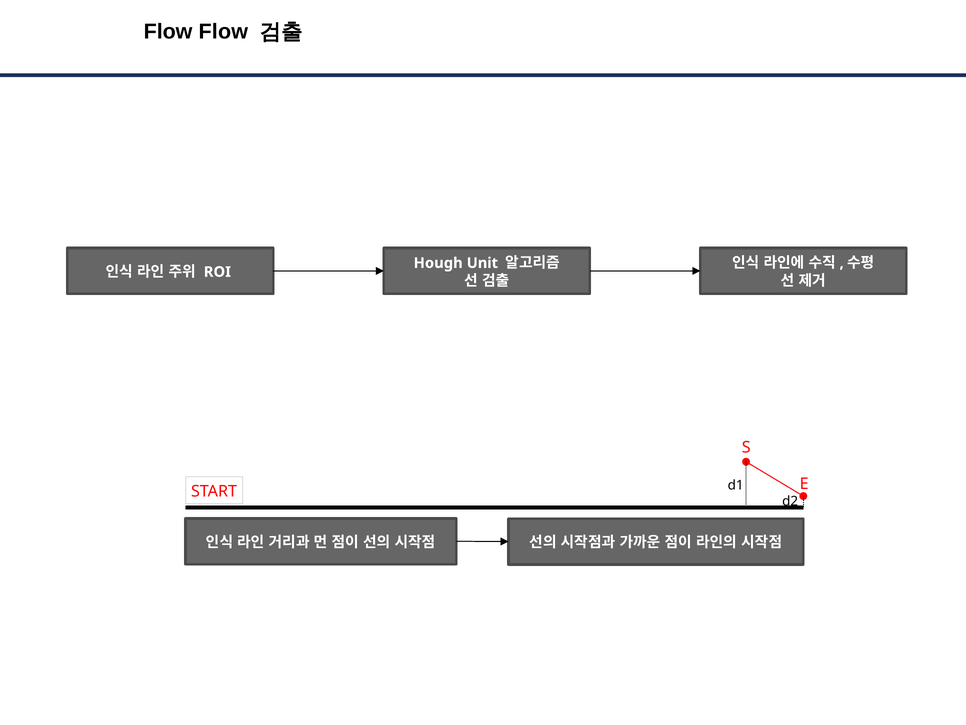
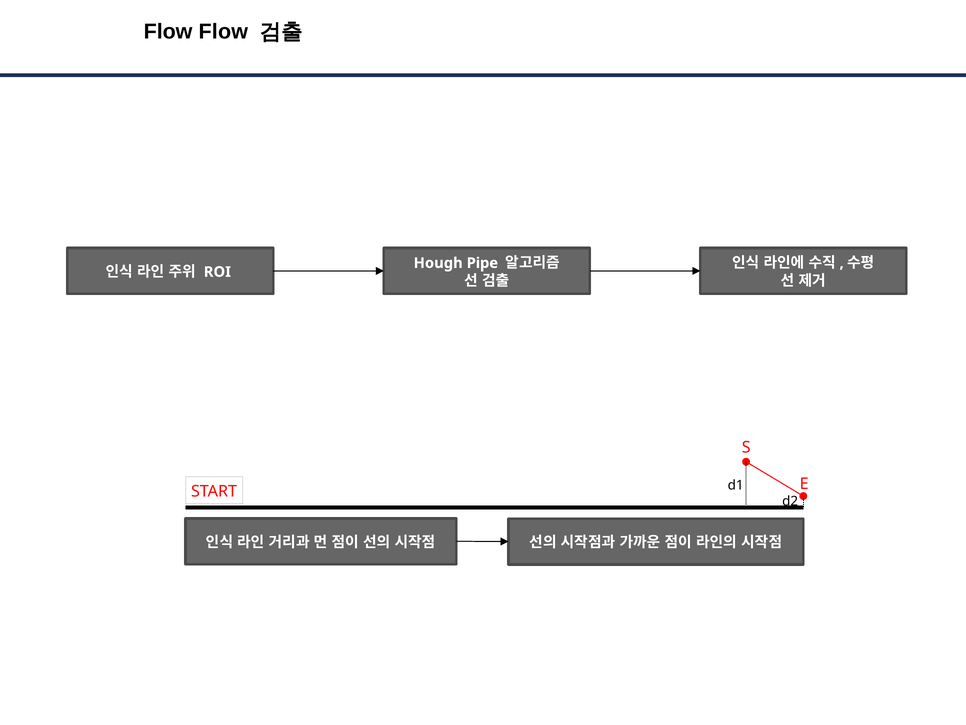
Unit: Unit -> Pipe (482, 263)
